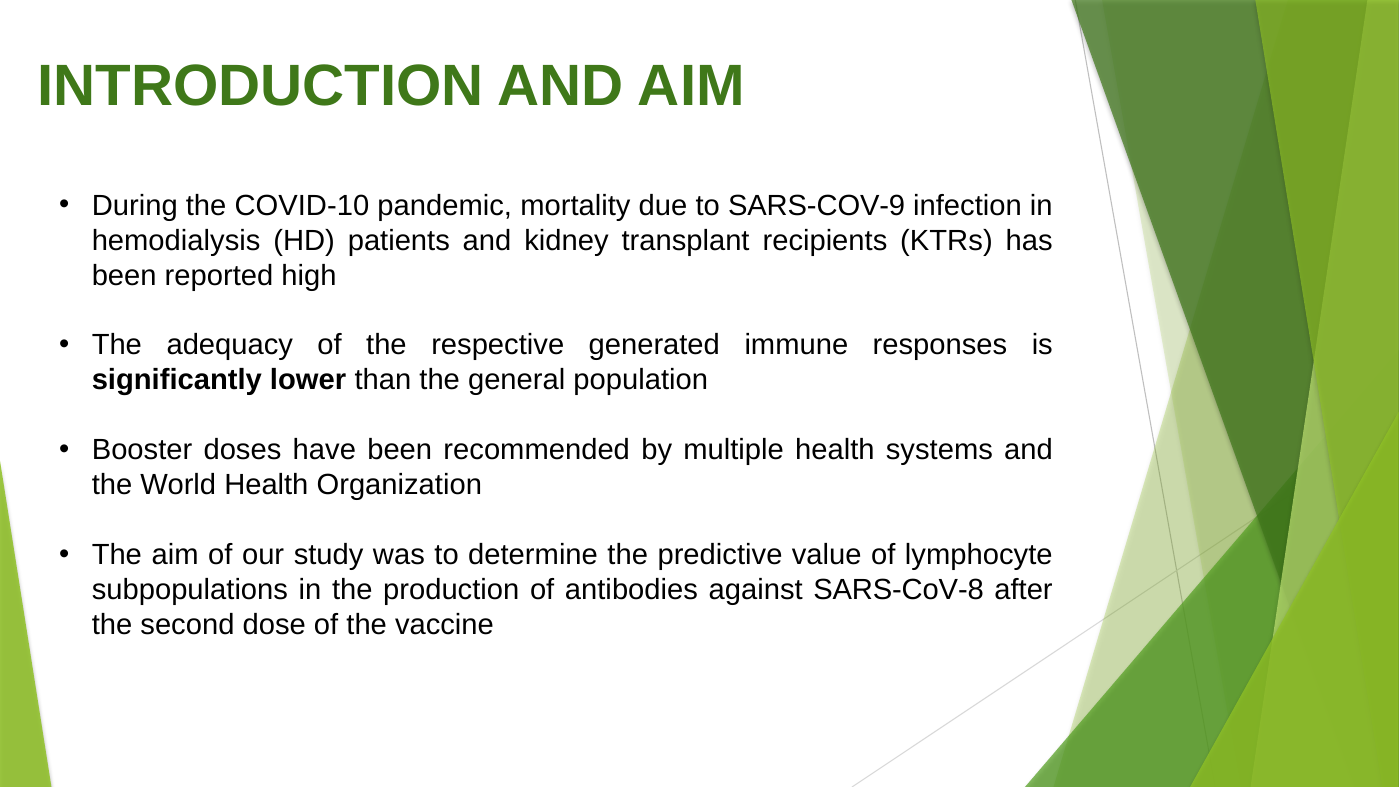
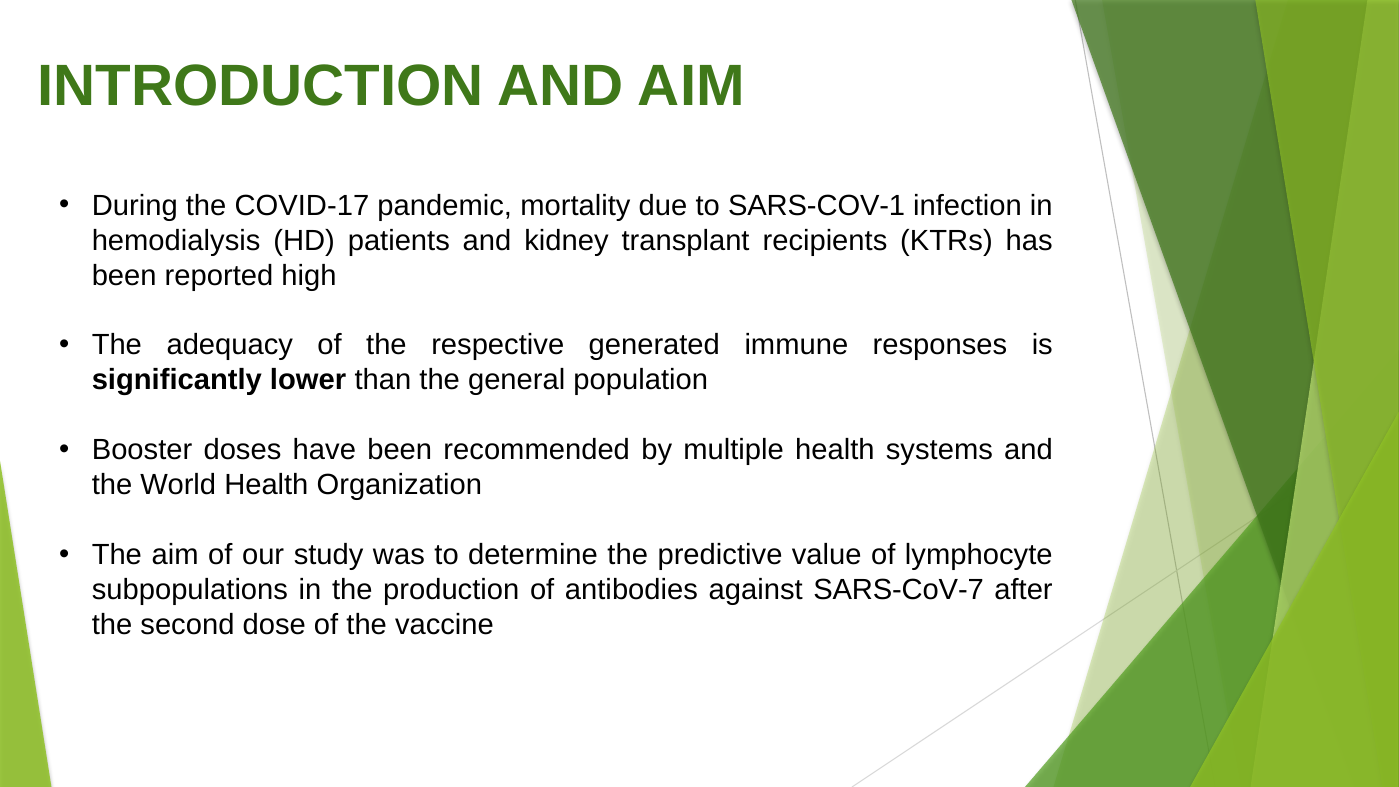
COVID-10: COVID-10 -> COVID-17 (302, 205)
SARS-COV-9: SARS-COV-9 -> SARS-COV-1 (817, 205)
SARS-CoV-8: SARS-CoV-8 -> SARS-CoV-7 (899, 590)
